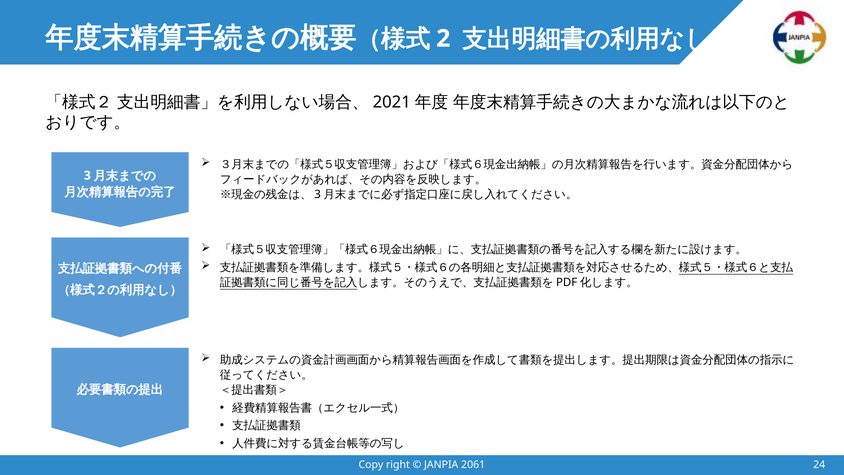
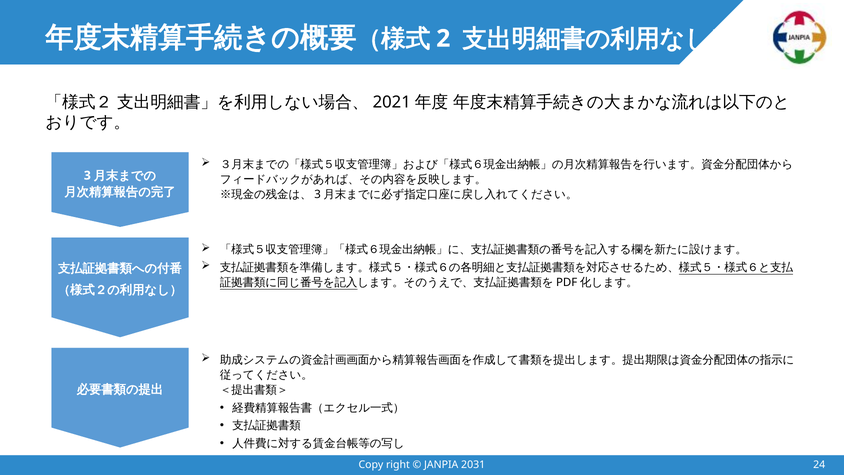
2061: 2061 -> 2031 (473, 465)
